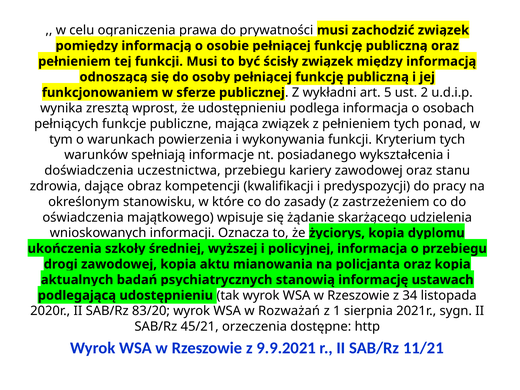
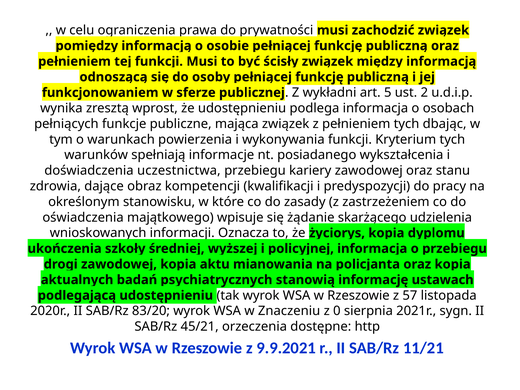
ponad: ponad -> dbając (445, 124)
34: 34 -> 57 (410, 295)
Rozważań: Rozważań -> Znaczeniu (289, 311)
1: 1 -> 0 (337, 311)
